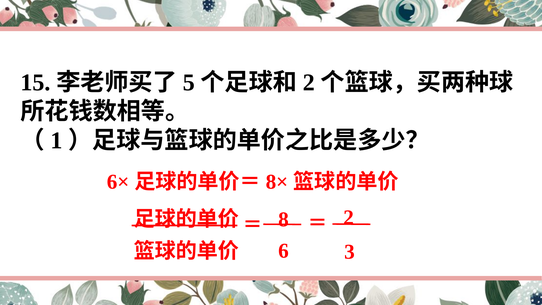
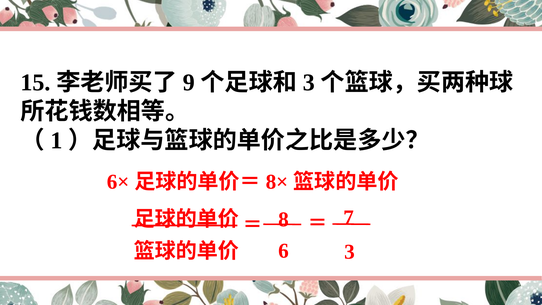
5: 5 -> 9 (189, 83)
2: 2 -> 3 (309, 83)
2: 2 -> 7 (349, 218)
